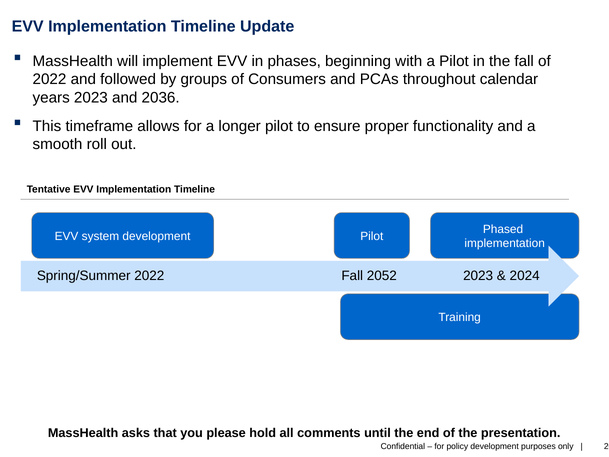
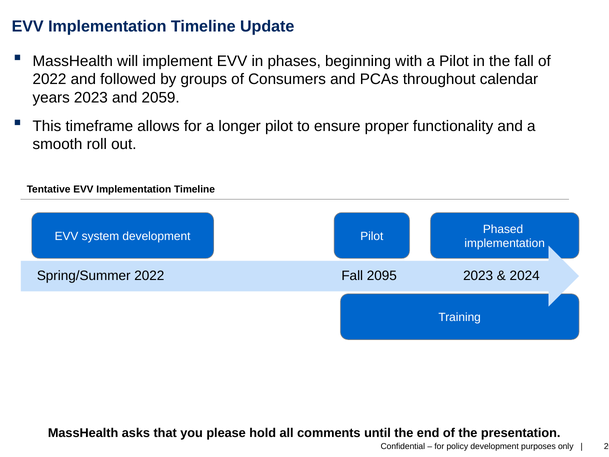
2036: 2036 -> 2059 (161, 97)
2052: 2052 -> 2095 (382, 276)
